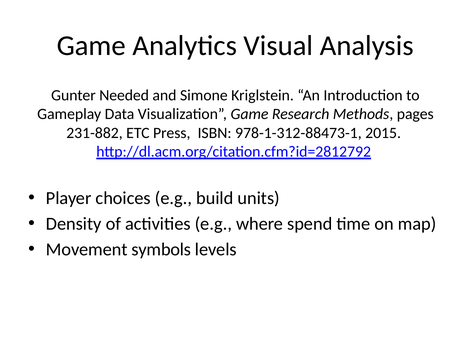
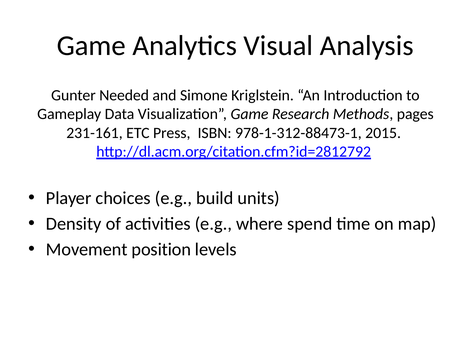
231-882: 231-882 -> 231-161 (94, 133)
symbols: symbols -> position (161, 250)
